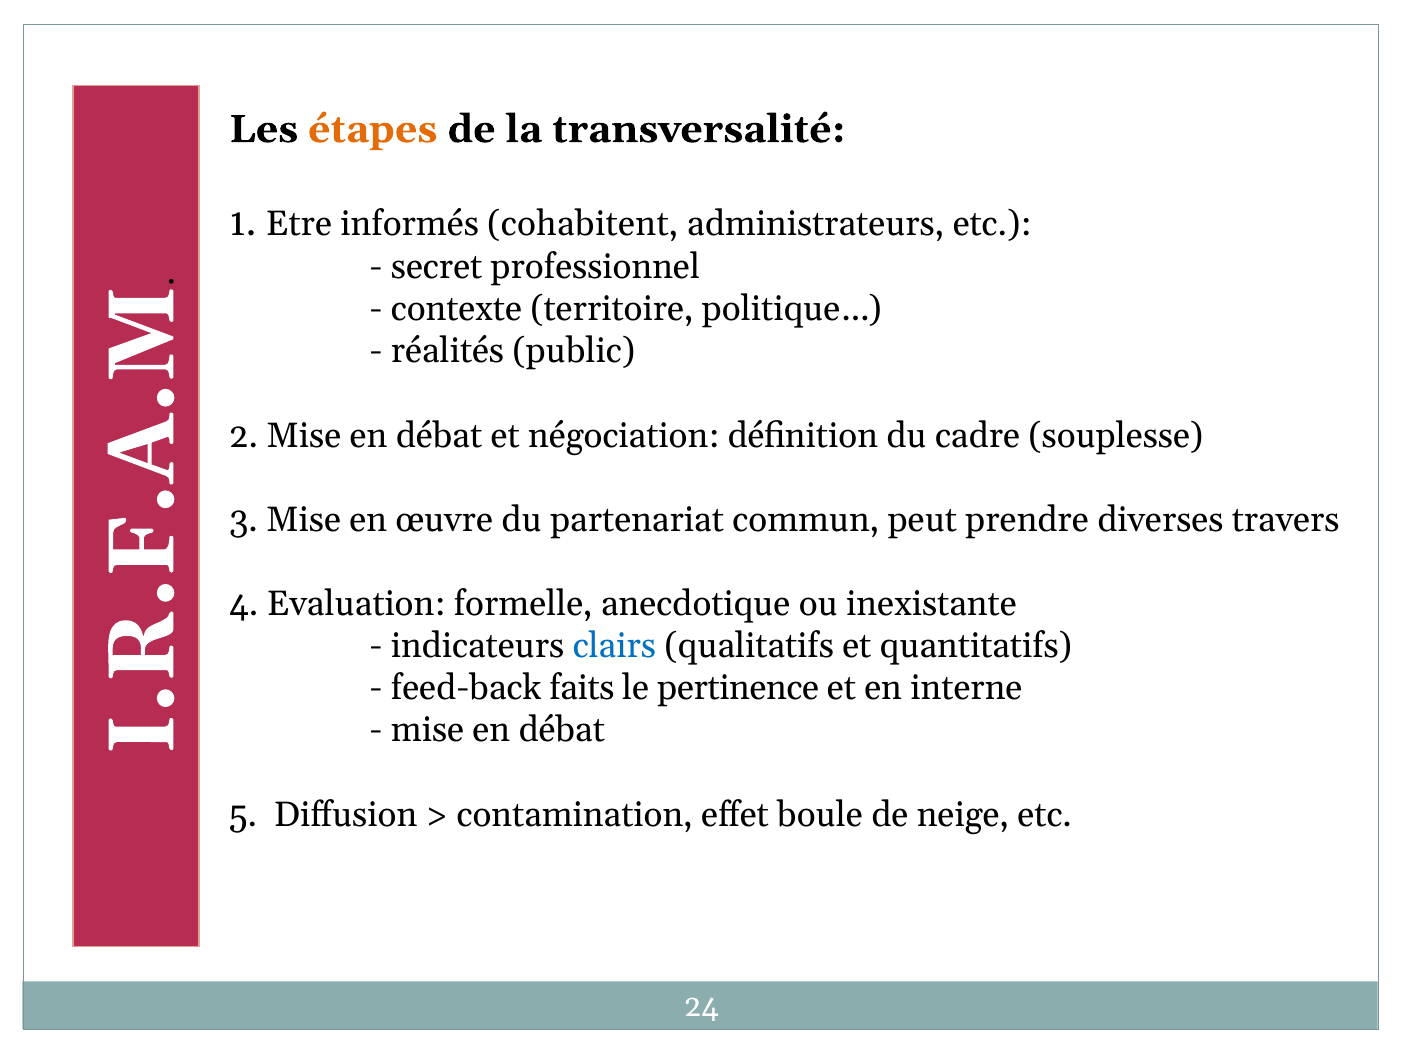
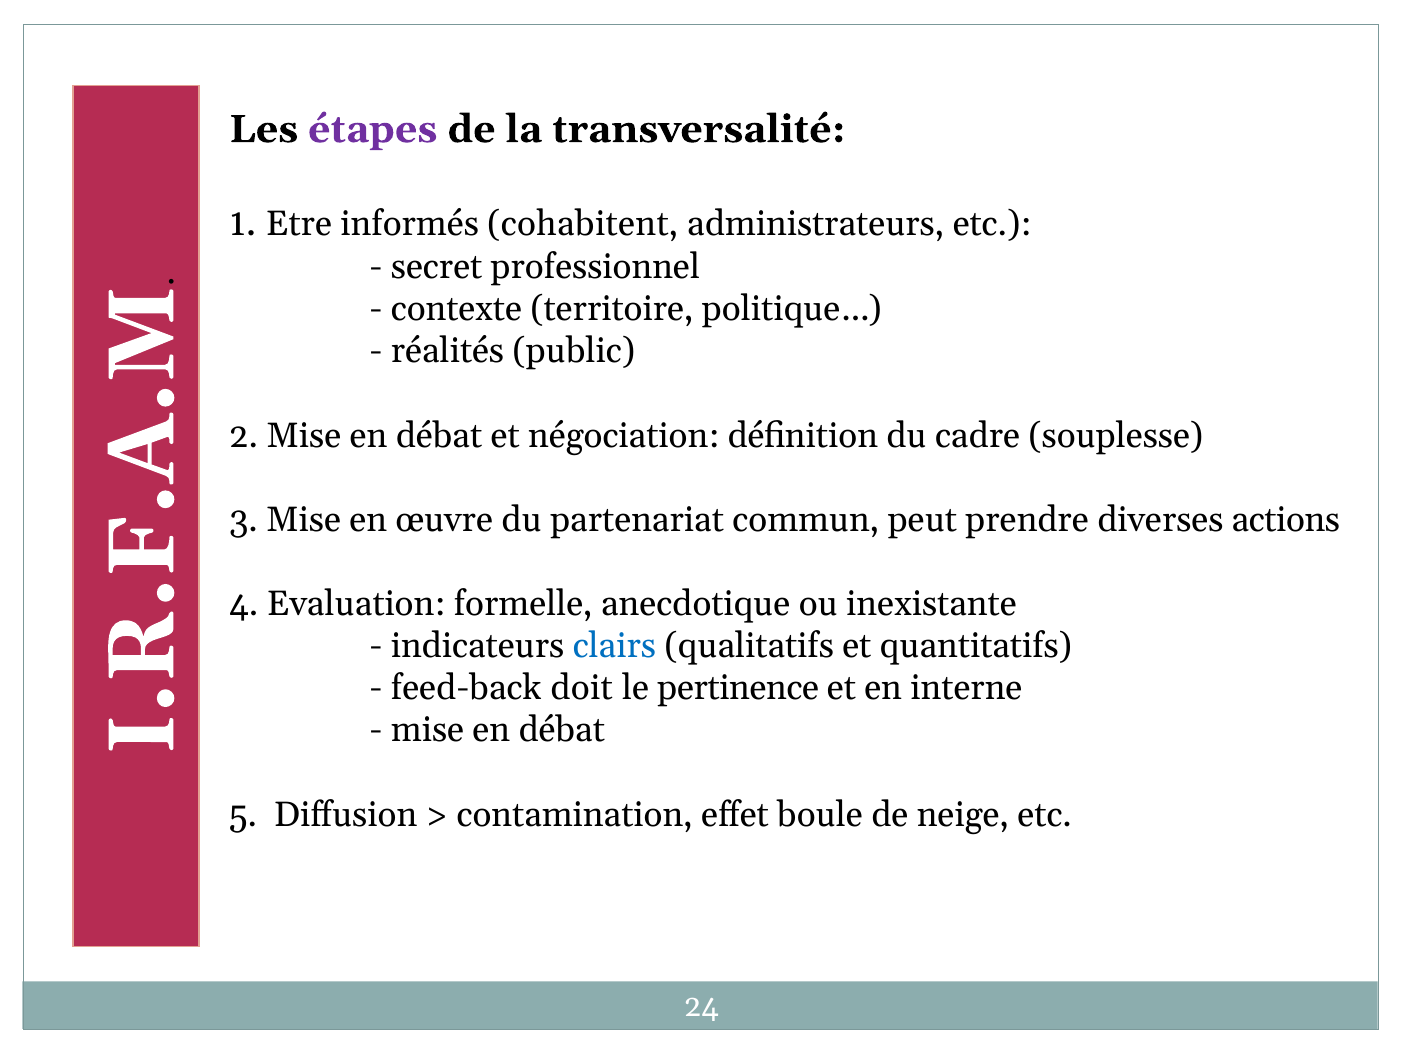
étapes colour: orange -> purple (373, 129)
travers: travers -> actions (1286, 519)
faits: faits -> doit (582, 688)
